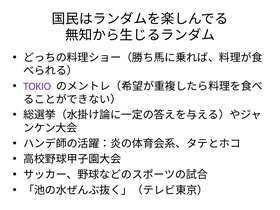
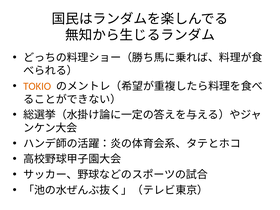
TOKIO colour: purple -> orange (37, 86)
